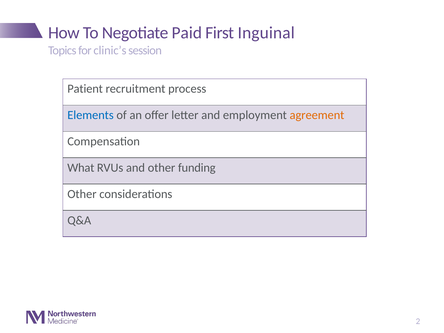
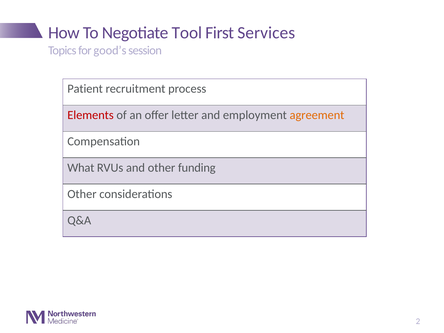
Paid: Paid -> Tool (187, 33)
Inguinal: Inguinal -> Services (266, 33)
clinic’s: clinic’s -> good’s (110, 50)
Elements colour: blue -> red (91, 115)
